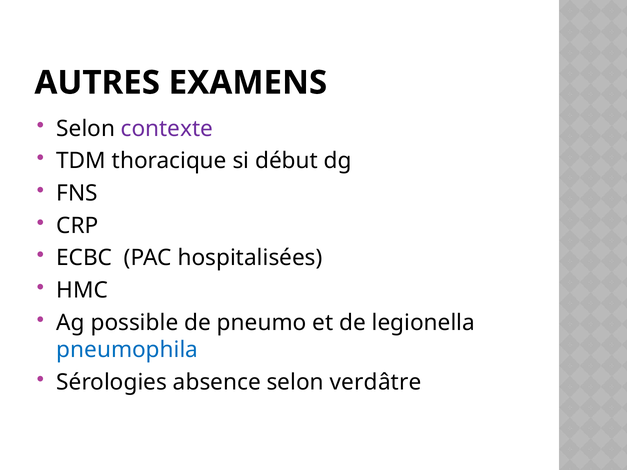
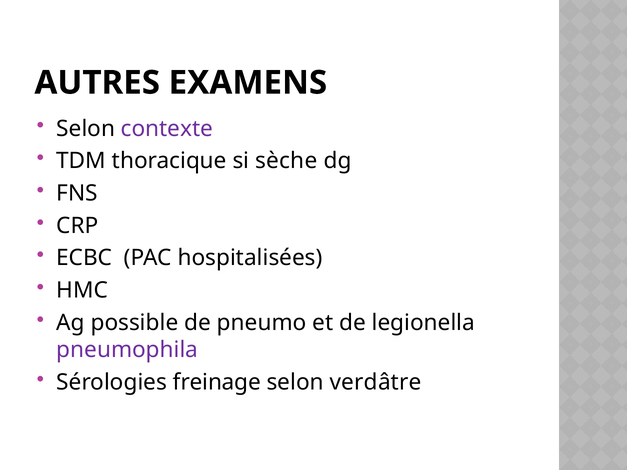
début: début -> sèche (286, 161)
pneumophila colour: blue -> purple (127, 350)
absence: absence -> freinage (217, 382)
